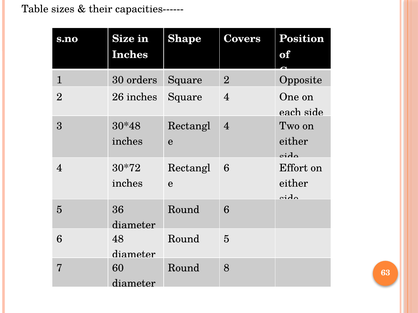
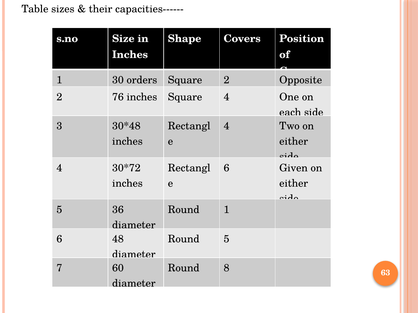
26: 26 -> 76 (118, 97)
Effort: Effort -> Given (294, 168)
Round 6: 6 -> 1 (227, 210)
